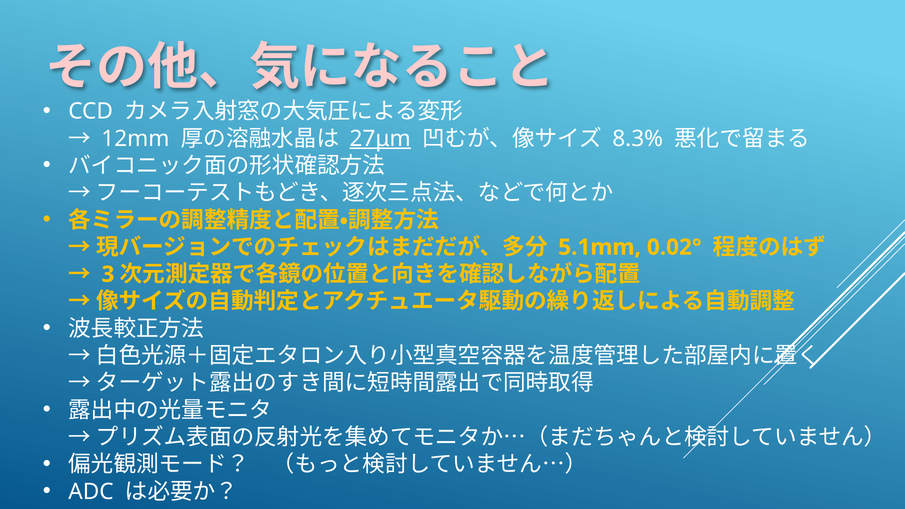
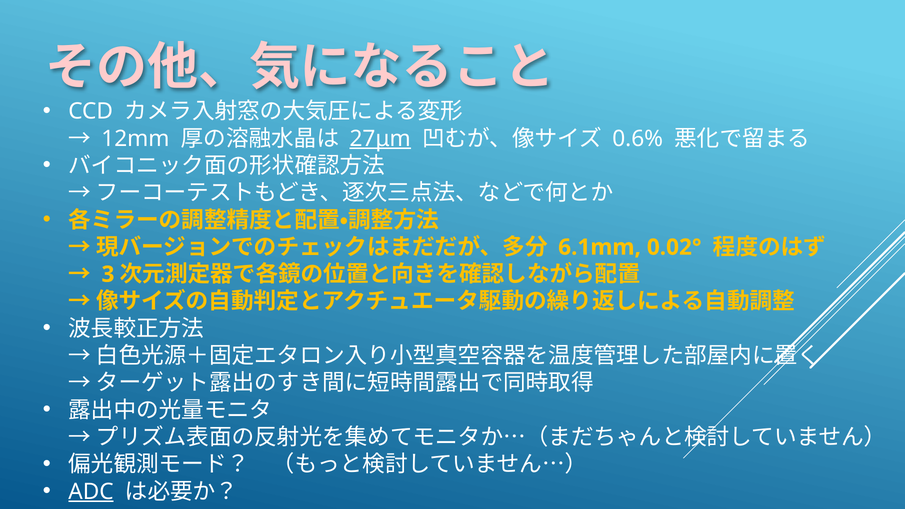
8.3%: 8.3% -> 0.6% (638, 139)
5.1mm: 5.1mm -> 6.1mm (600, 247)
ADC underline: none -> present (91, 492)
